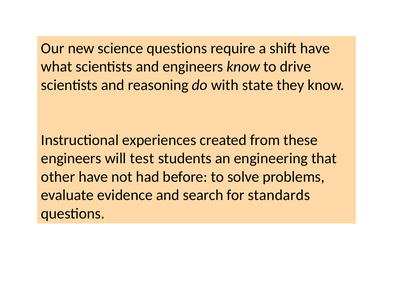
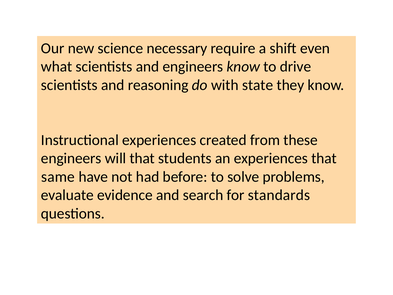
science questions: questions -> necessary (177, 48)
shift have: have -> even (315, 48)
will test: test -> that (142, 158)
an engineering: engineering -> experiences (271, 158)
other: other -> same (58, 177)
